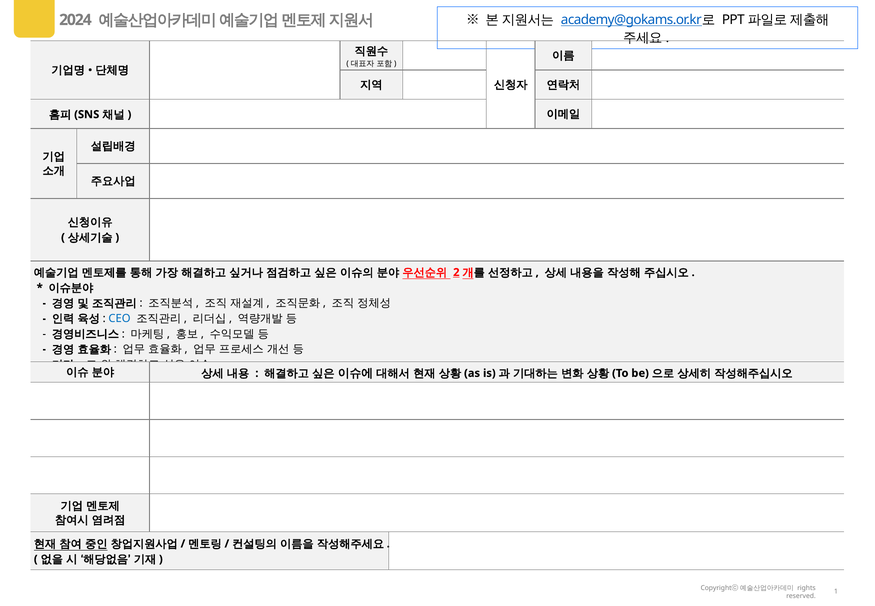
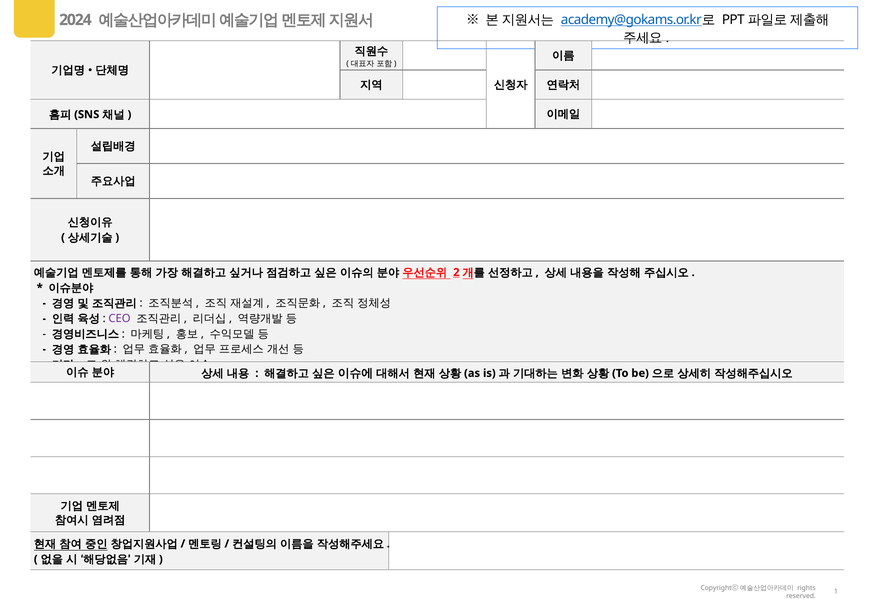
CEO colour: blue -> purple (120, 318)
